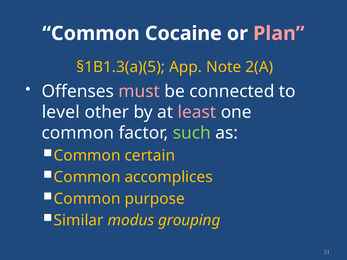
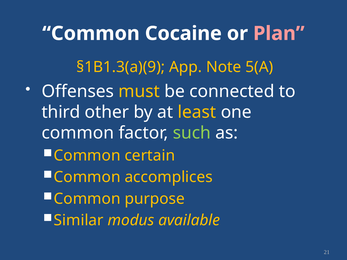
§1B1.3(a)(5: §1B1.3(a)(5 -> §1B1.3(a)(9 (121, 67)
2(A: 2(A -> 5(A (259, 67)
must colour: pink -> yellow (139, 91)
level: level -> third (61, 112)
least colour: pink -> yellow (197, 112)
grouping: grouping -> available (189, 220)
